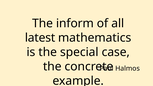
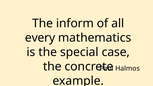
latest: latest -> every (40, 38)
